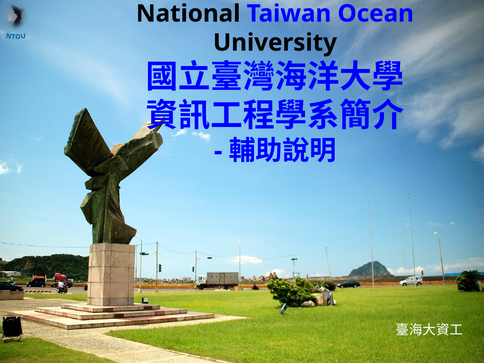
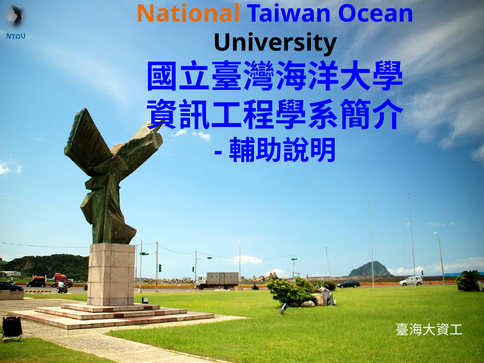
National colour: black -> orange (188, 14)
